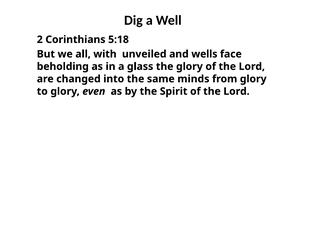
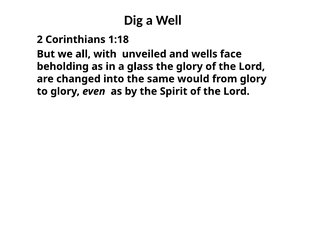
5:18: 5:18 -> 1:18 (119, 40)
minds: minds -> would (193, 79)
